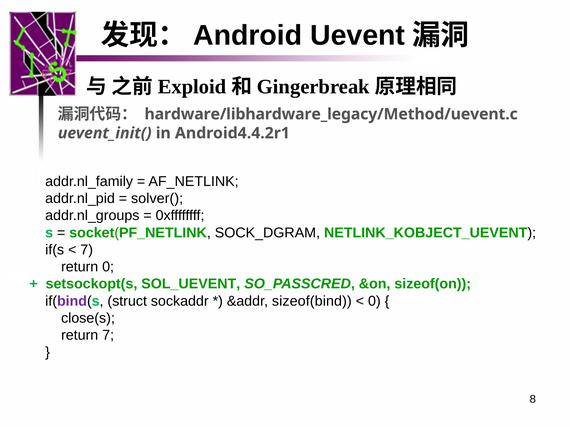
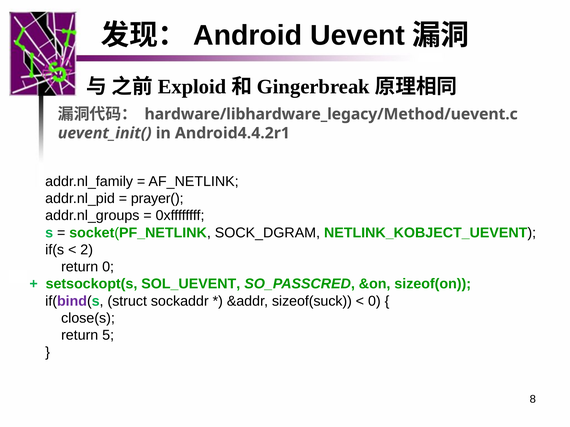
solver(: solver( -> prayer( (157, 199)
7: 7 -> 2 (87, 250)
sizeof(bind: sizeof(bind -> sizeof(suck (312, 301)
return 7: 7 -> 5 (108, 336)
